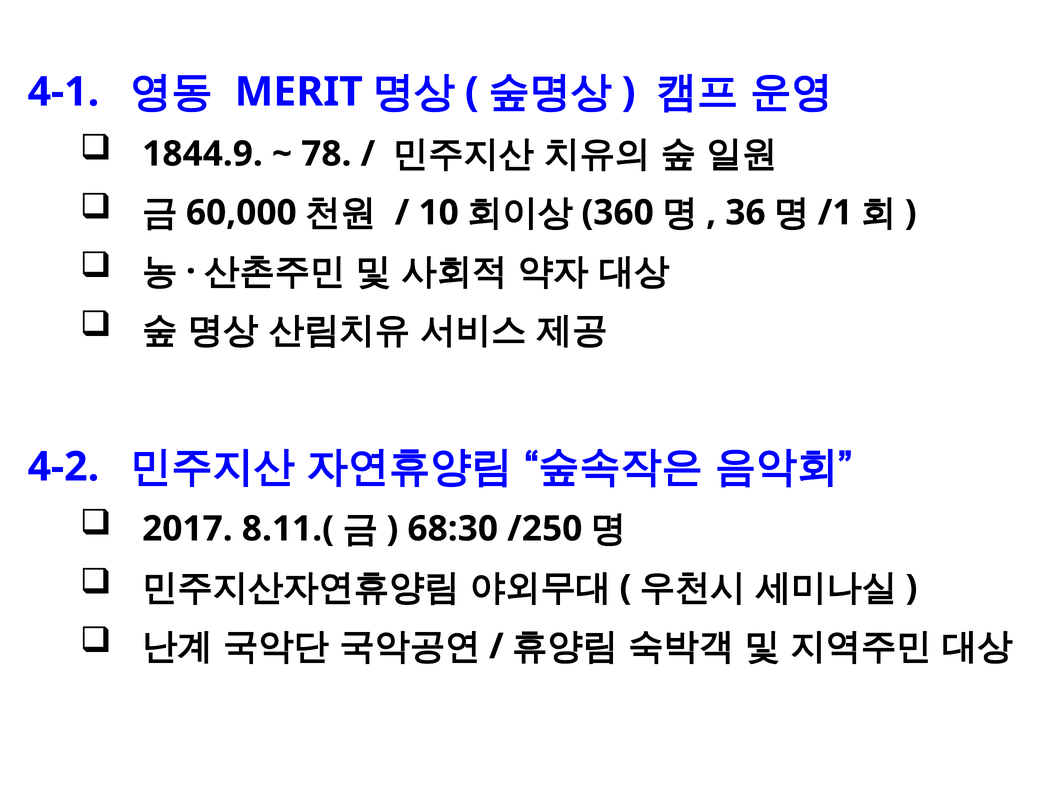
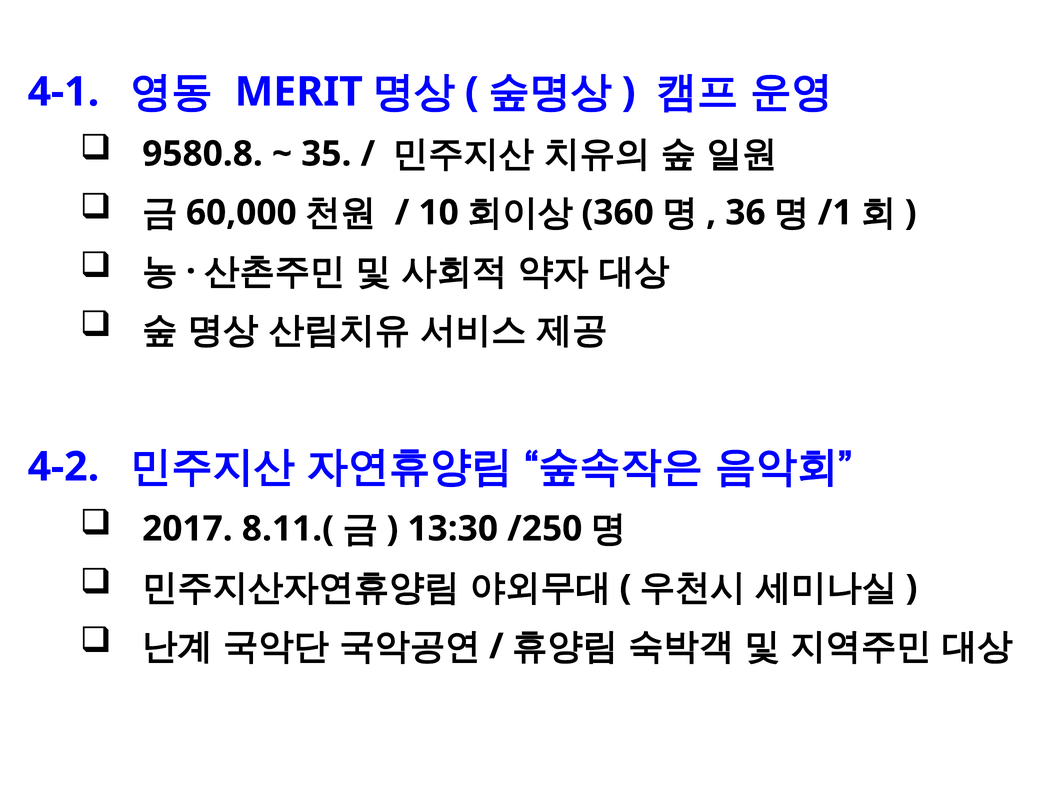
1844.9: 1844.9 -> 9580.8 (203, 154)
78: 78 -> 35 (326, 154)
68:30: 68:30 -> 13:30 (453, 528)
